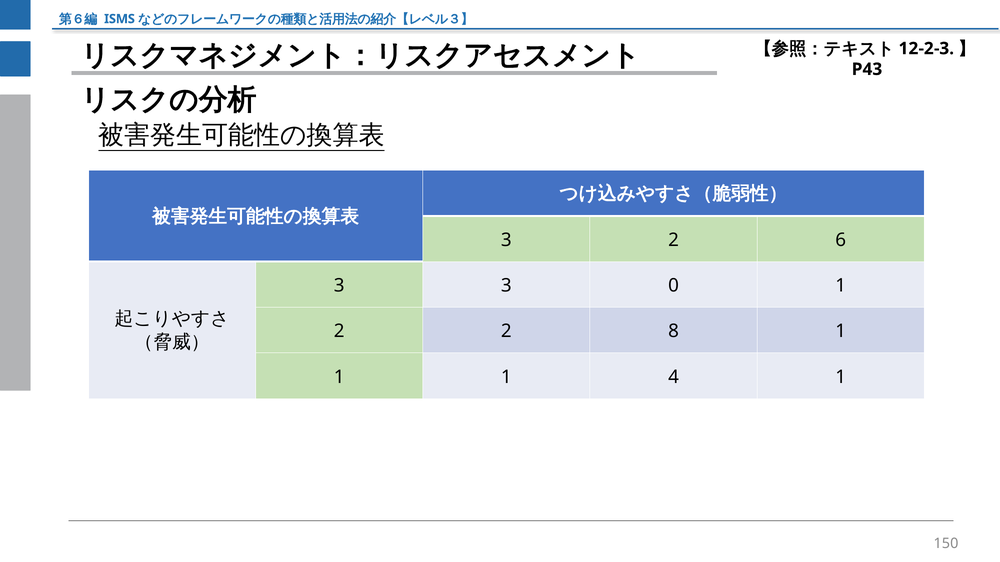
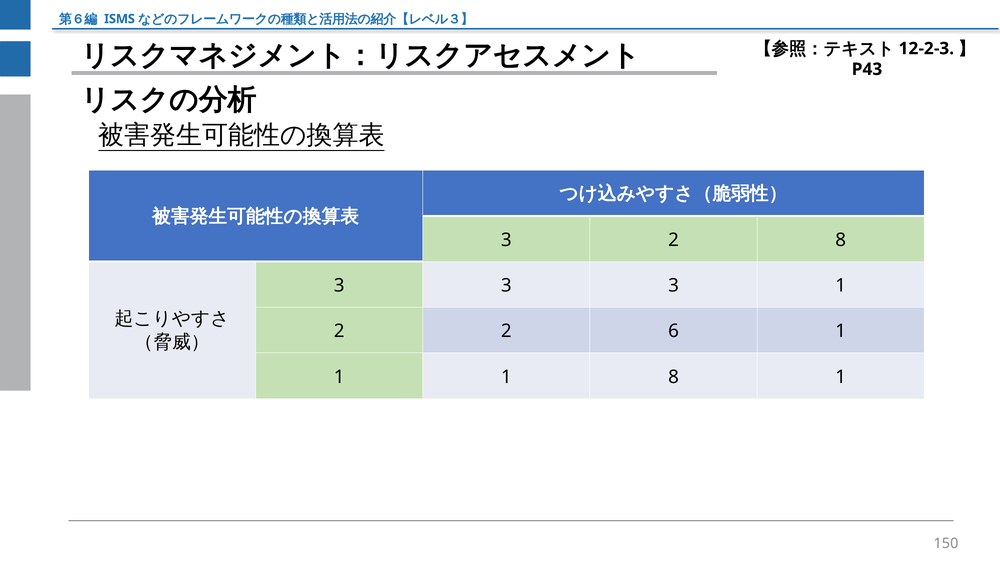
2 6: 6 -> 8 (841, 240)
3 3 0: 0 -> 3 (674, 286)
8: 8 -> 6 (674, 331)
1 4: 4 -> 8 (674, 377)
